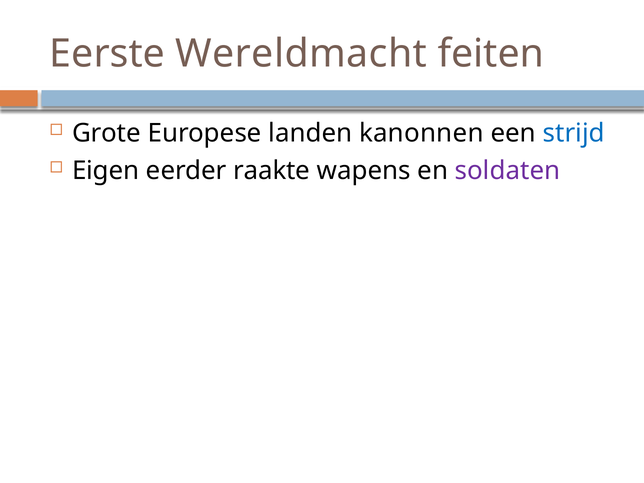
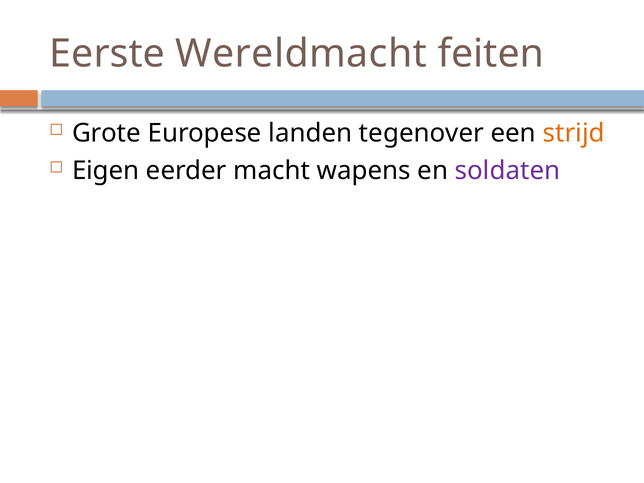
kanonnen: kanonnen -> tegenover (421, 133)
strijd colour: blue -> orange (574, 133)
raakte: raakte -> macht (272, 171)
